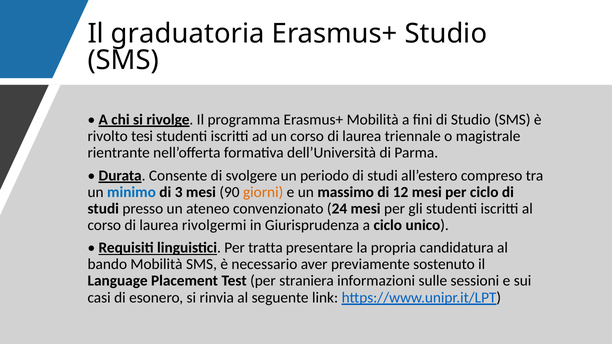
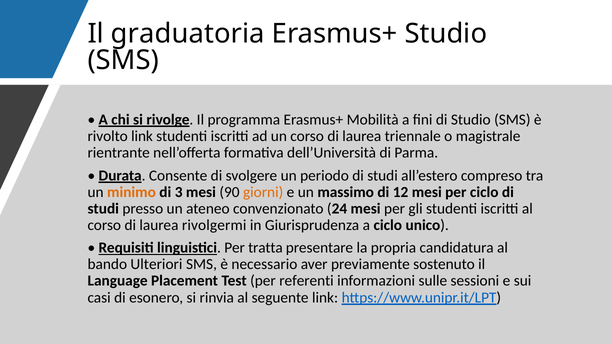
rivolto tesi: tesi -> link (142, 136)
minimo colour: blue -> orange (131, 192)
bando Mobilità: Mobilità -> Ulteriori (156, 265)
straniera: straniera -> referenti (307, 281)
